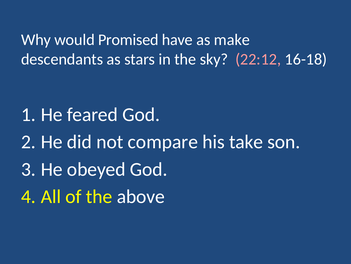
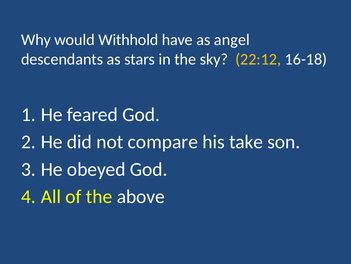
Promised: Promised -> Withhold (128, 40)
make: make -> angel (232, 40)
22:12 colour: pink -> yellow (258, 59)
